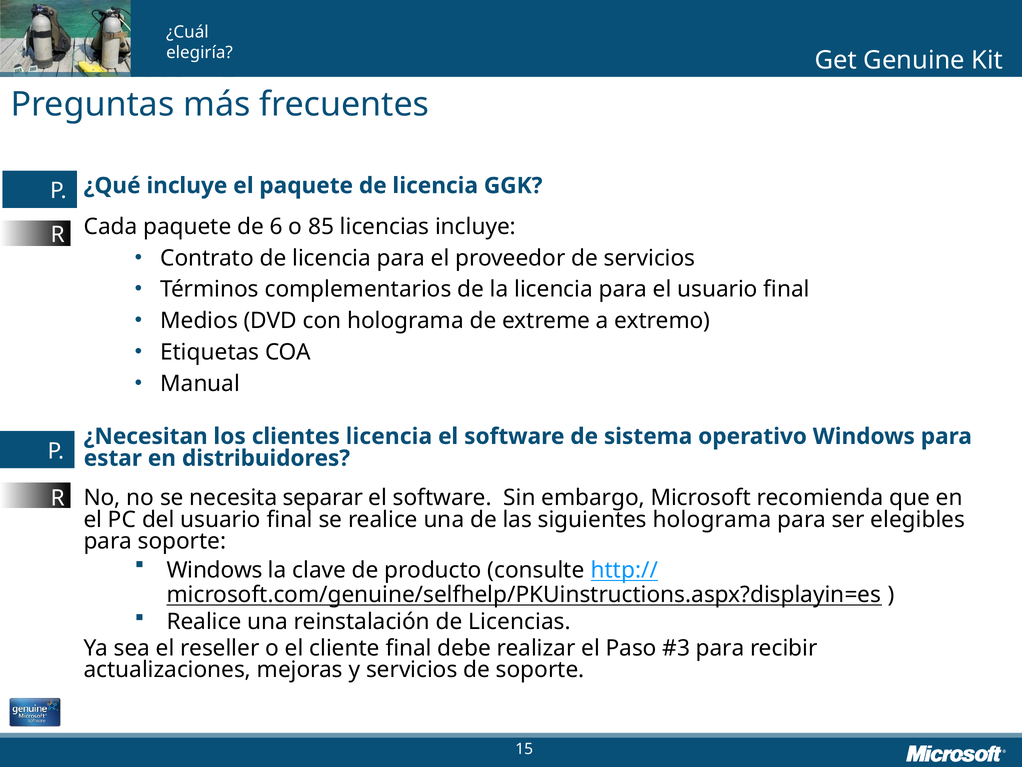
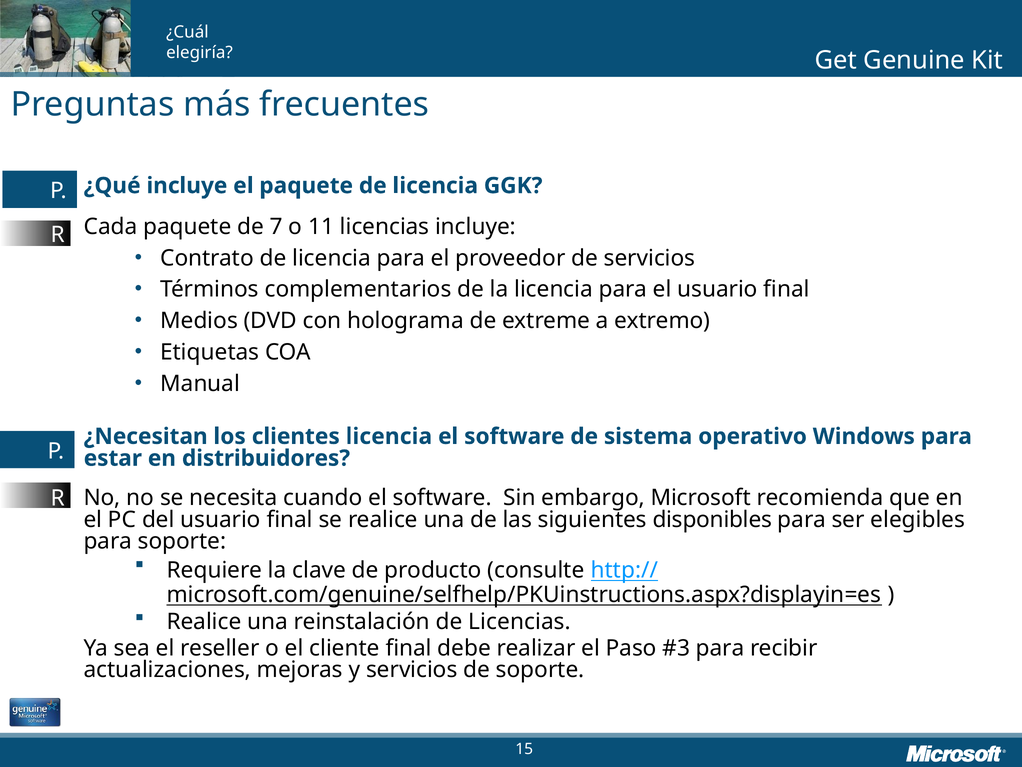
6: 6 -> 7 (276, 227)
85: 85 -> 11 (321, 227)
separar: separar -> cuando (323, 497)
siguientes holograma: holograma -> disponibles (712, 519)
Windows: Windows -> Requiere (214, 570)
